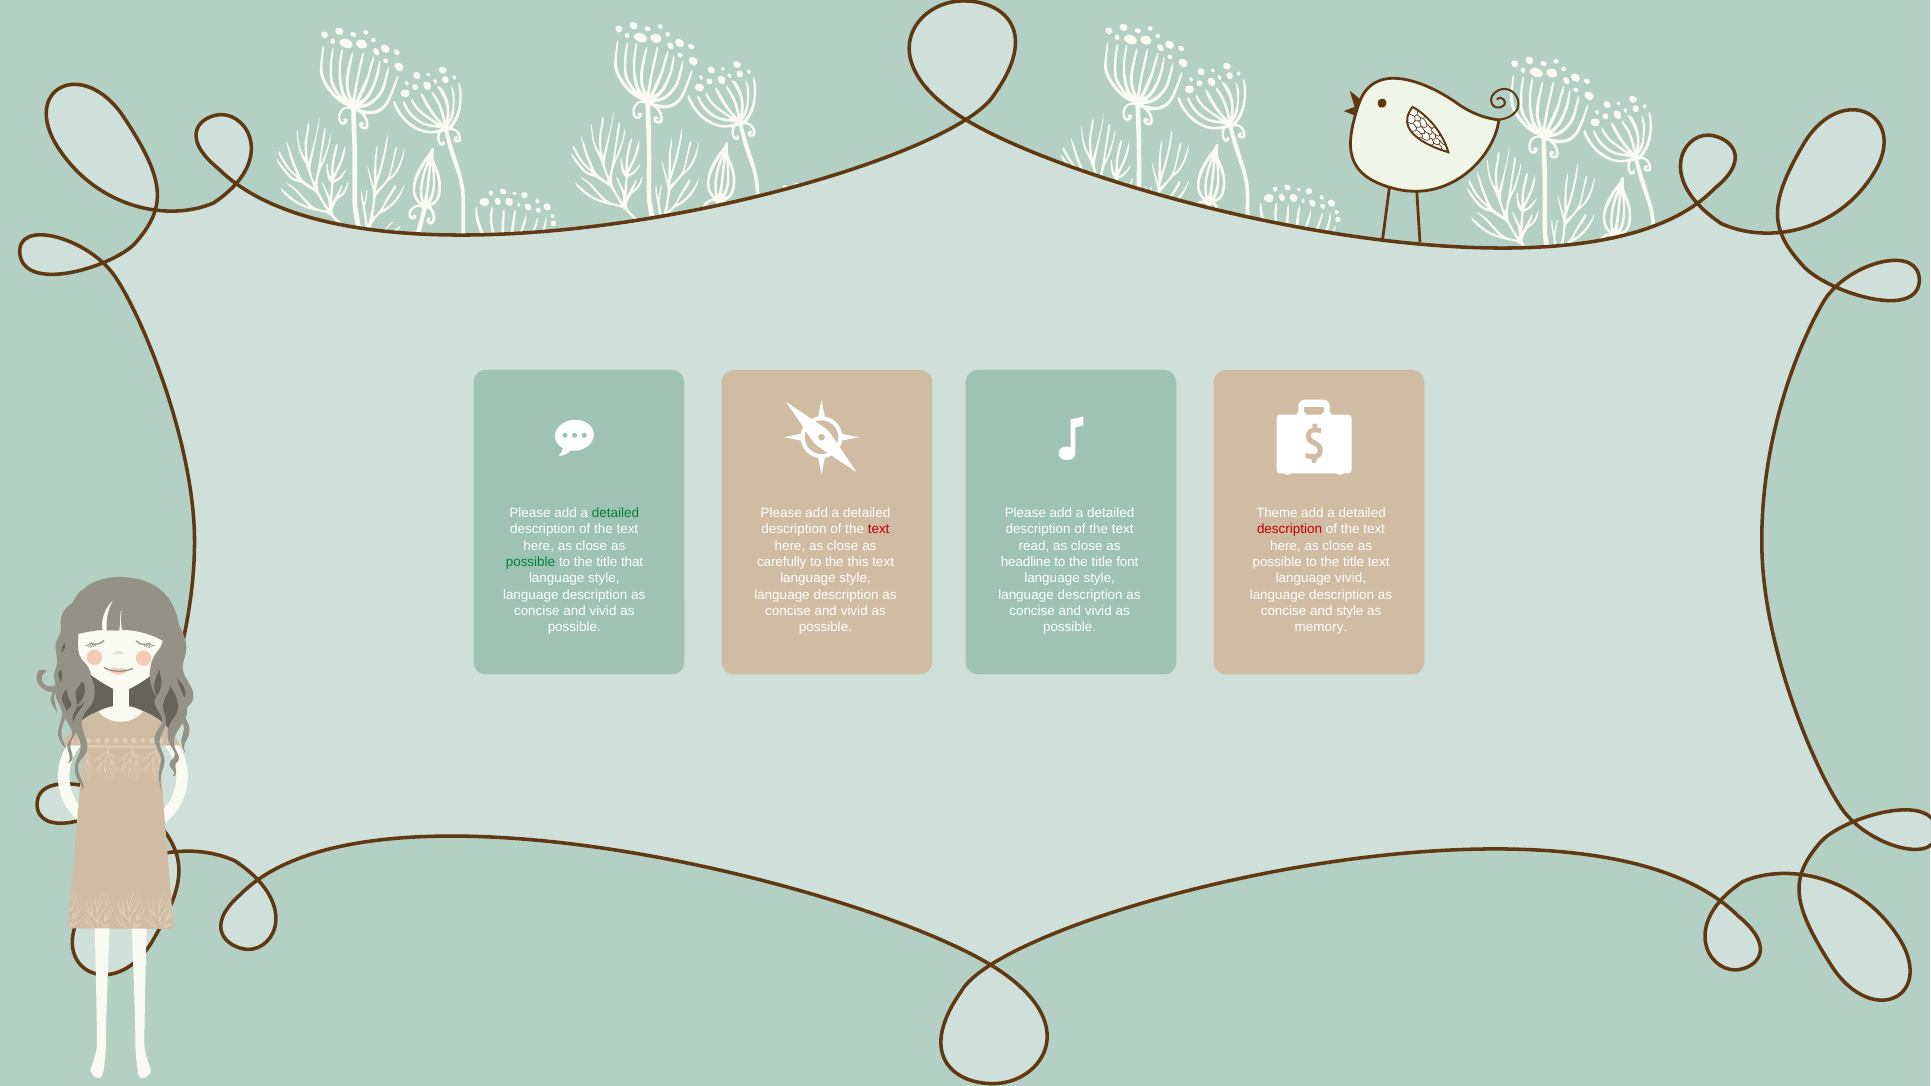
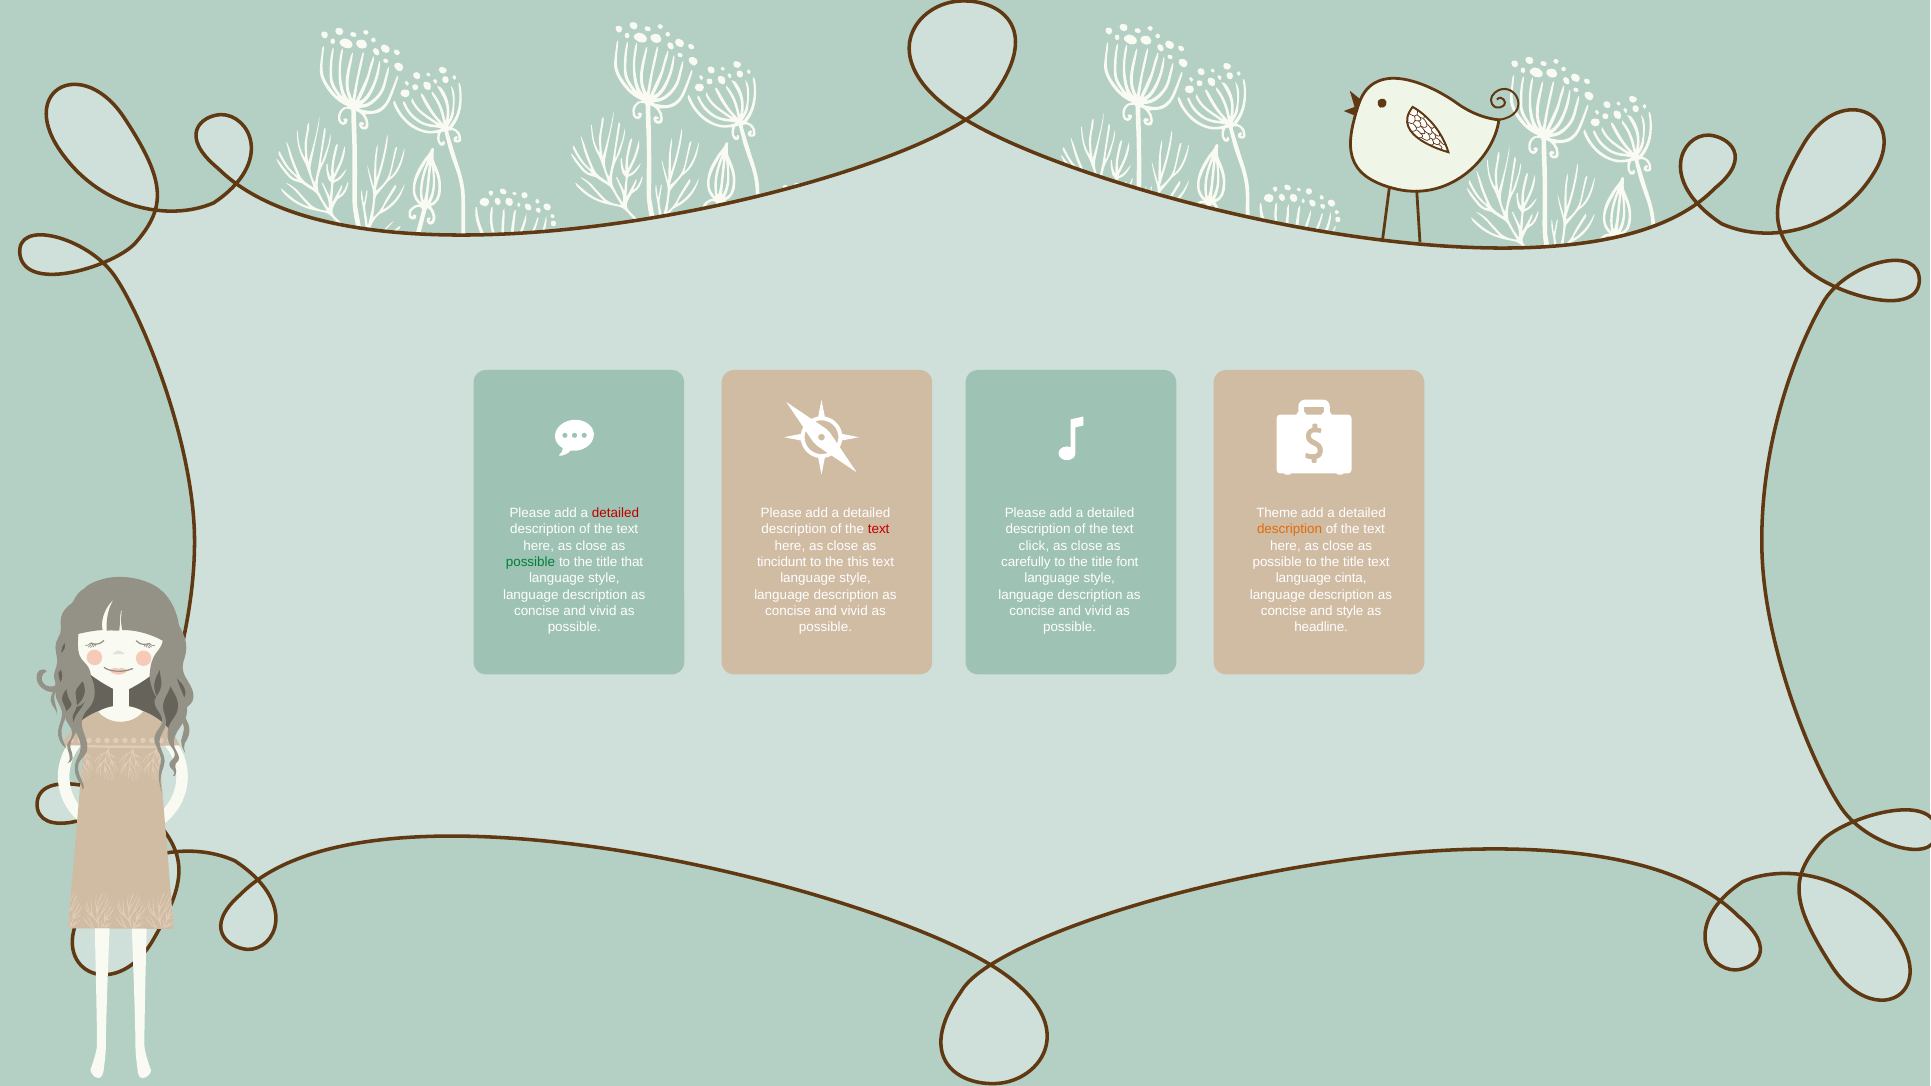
detailed colour: green -> red (615, 513)
description colour: red -> orange (1290, 530)
read: read -> click (1034, 546)
carefully: carefully -> tincidunt (782, 562)
headline: headline -> carefully (1026, 562)
language vivid: vivid -> cinta (1351, 579)
memory: memory -> headline (1321, 627)
